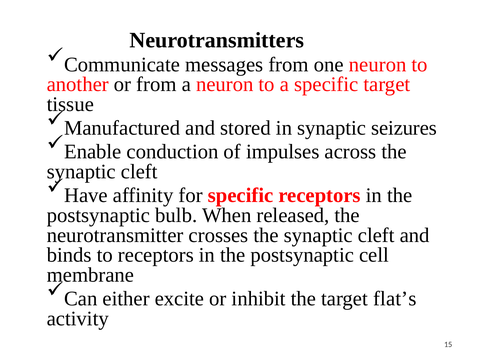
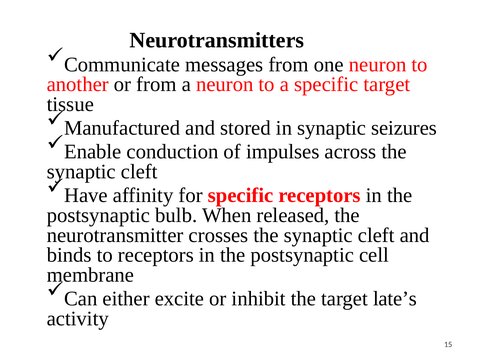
flat’s: flat’s -> late’s (395, 299)
